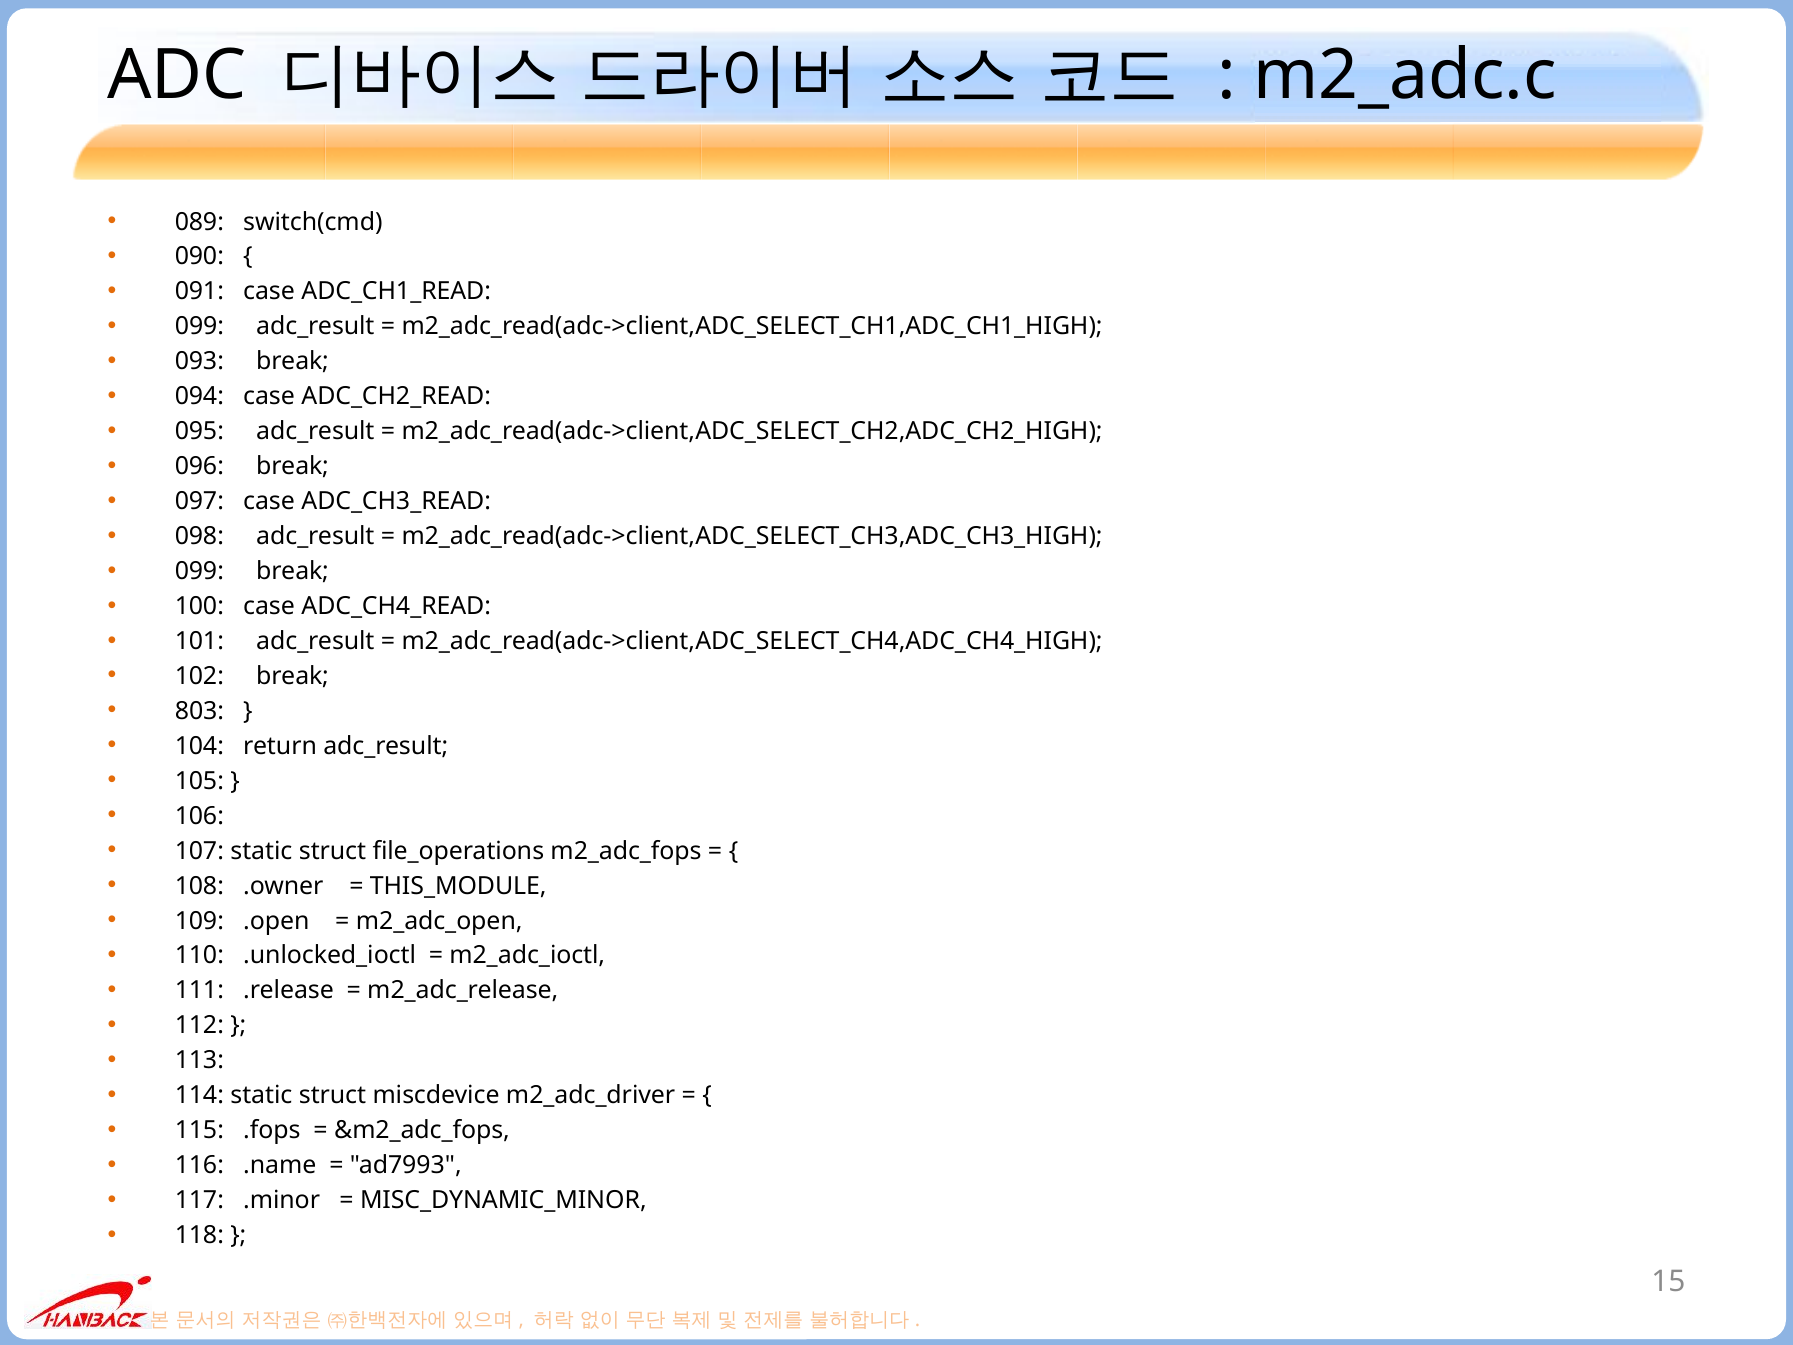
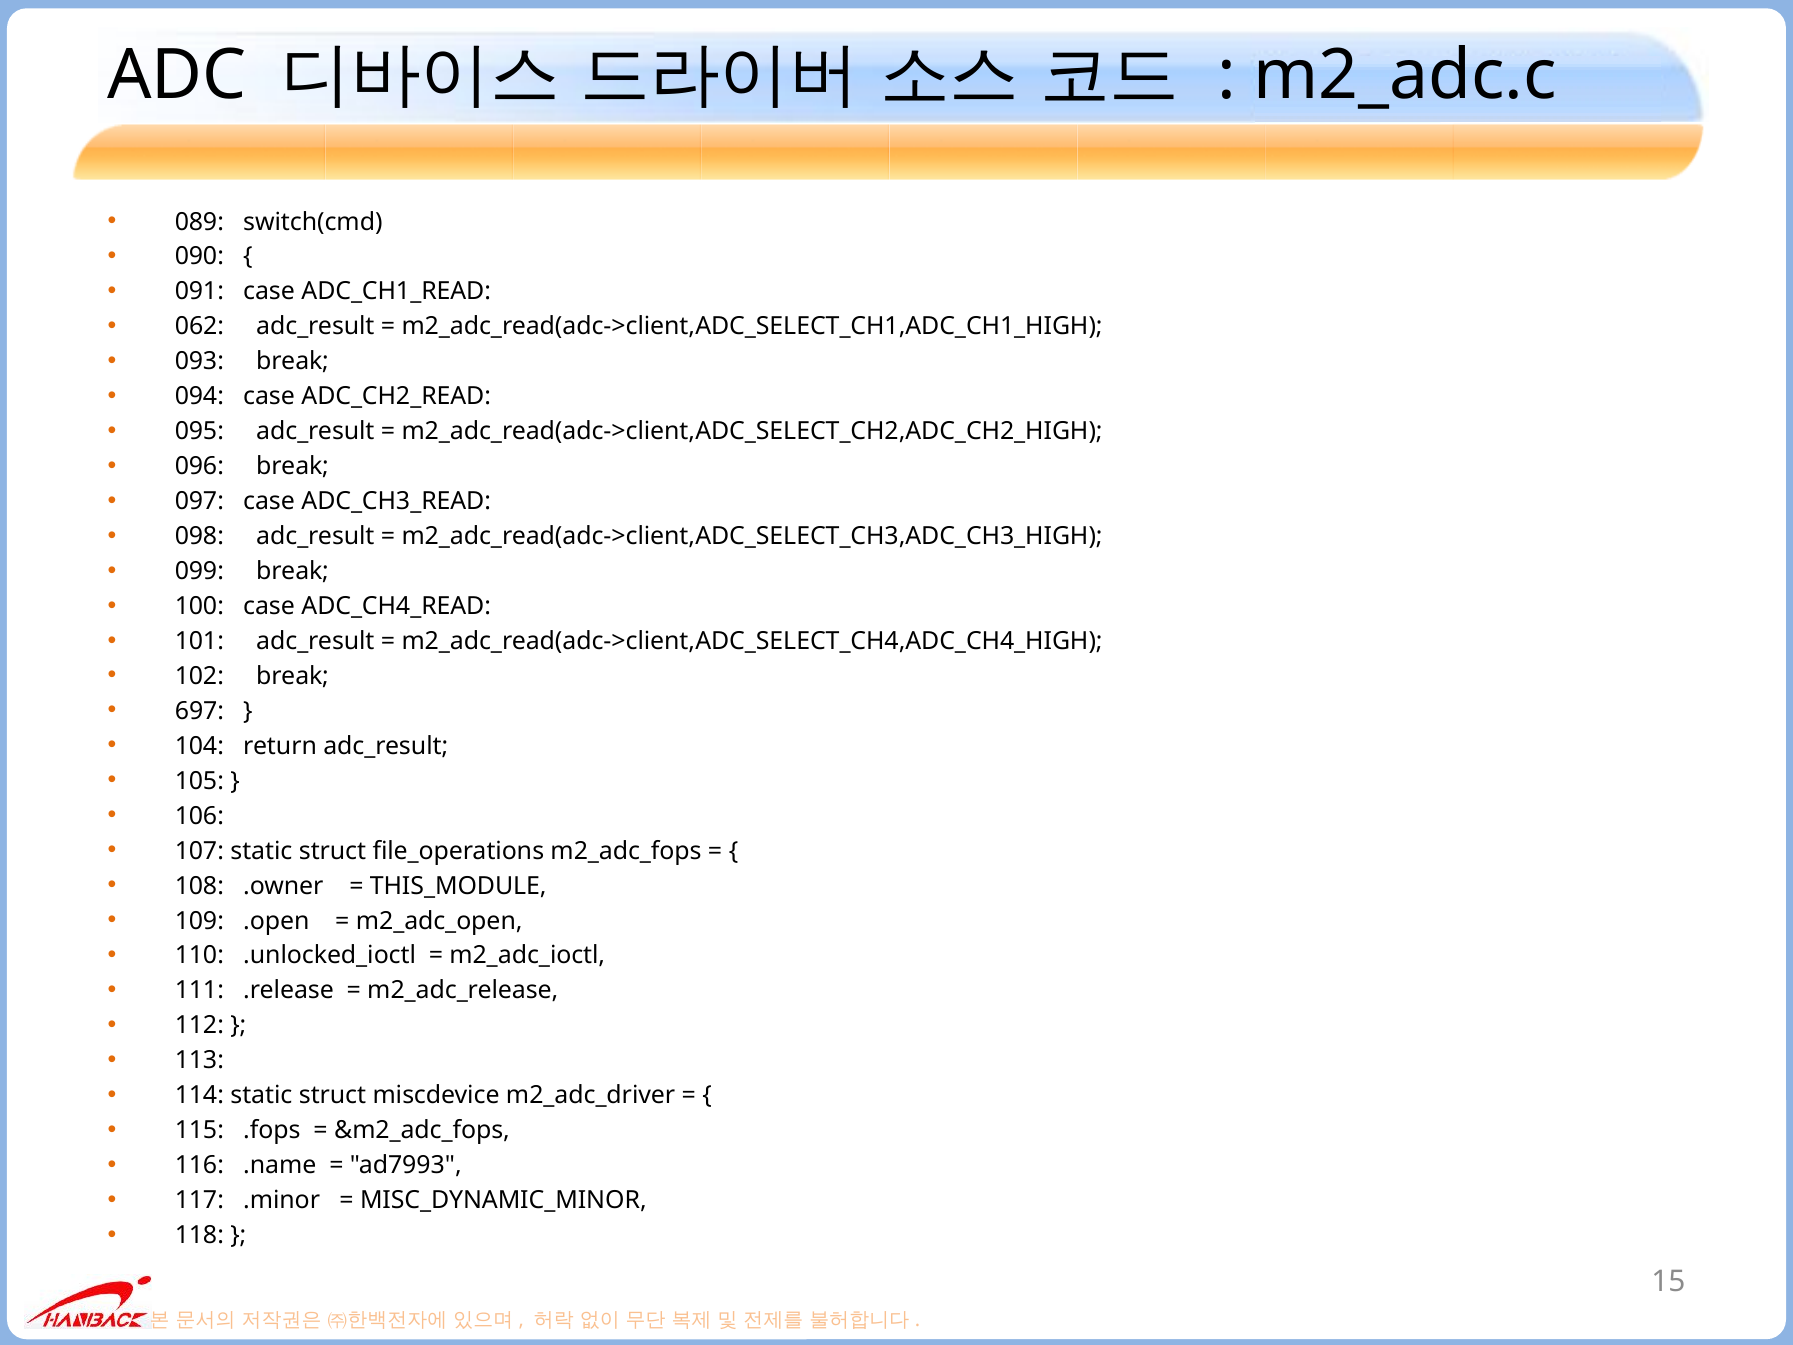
099: 099 -> 062 (199, 327)
803: 803 -> 697 (199, 711)
